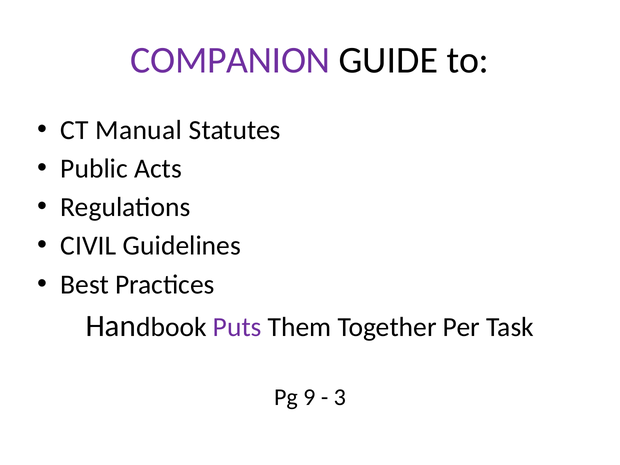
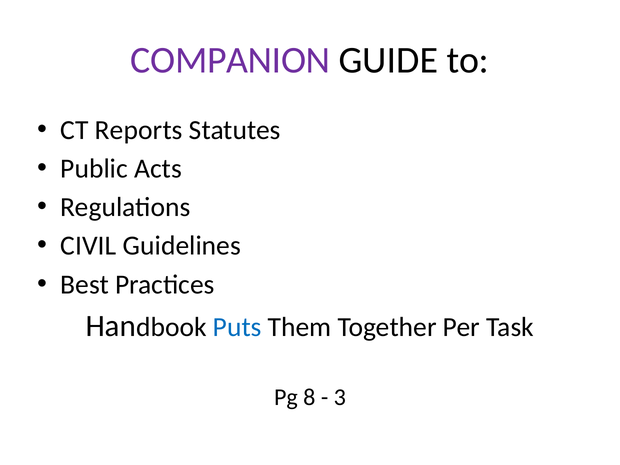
Manual: Manual -> Reports (139, 130)
Puts colour: purple -> blue (237, 327)
9: 9 -> 8 (309, 397)
